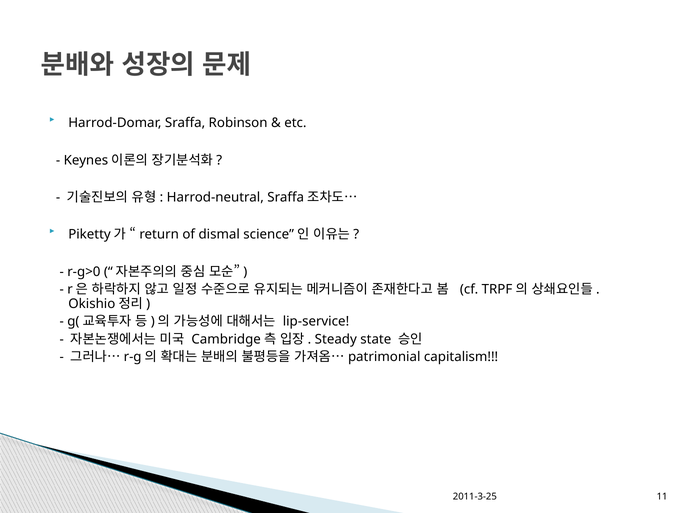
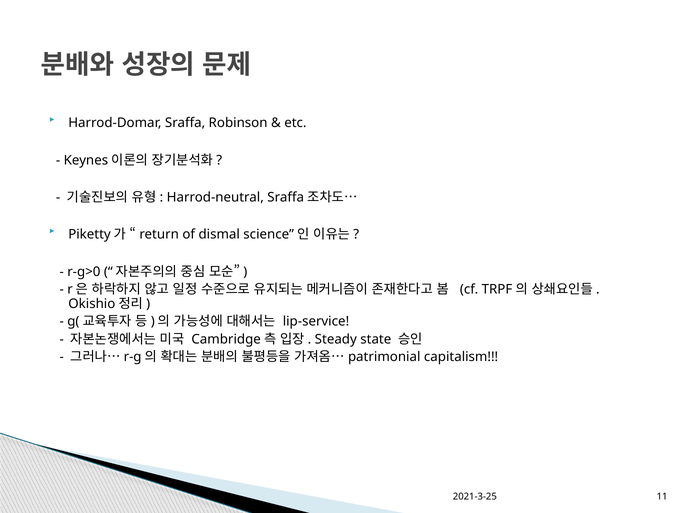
2011-3-25: 2011-3-25 -> 2021-3-25 (475, 497)
